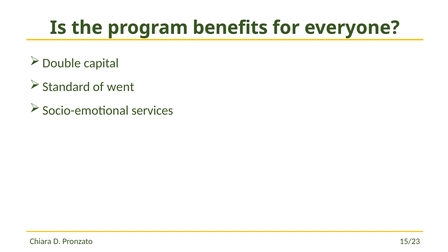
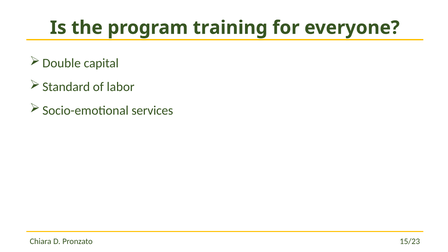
benefits: benefits -> training (230, 28)
went: went -> labor (121, 87)
